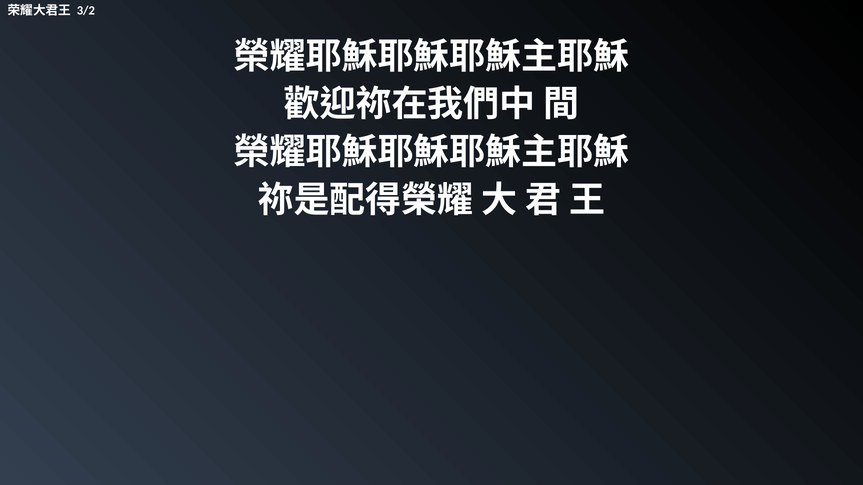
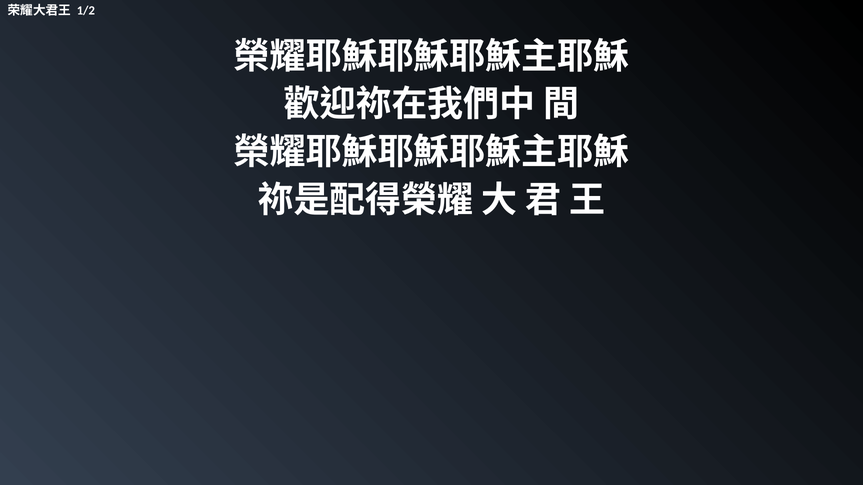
3/2: 3/2 -> 1/2 (86, 11)
